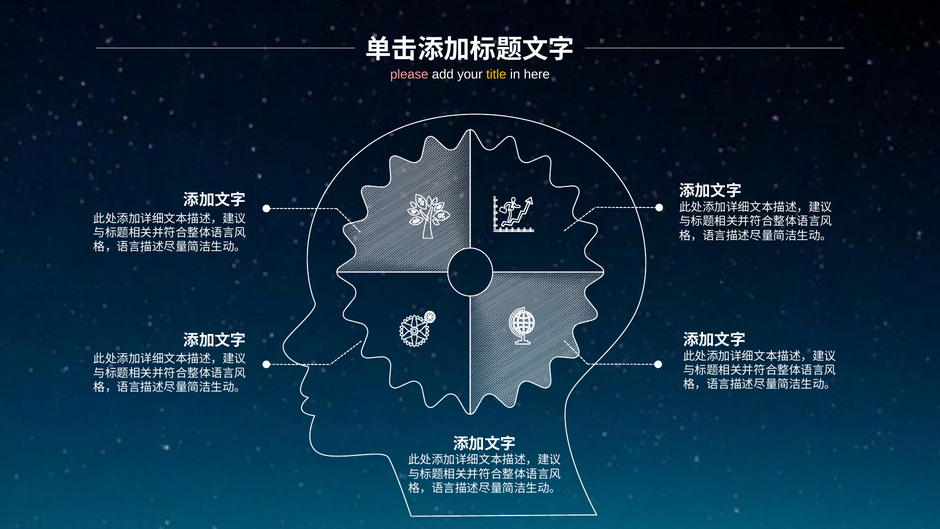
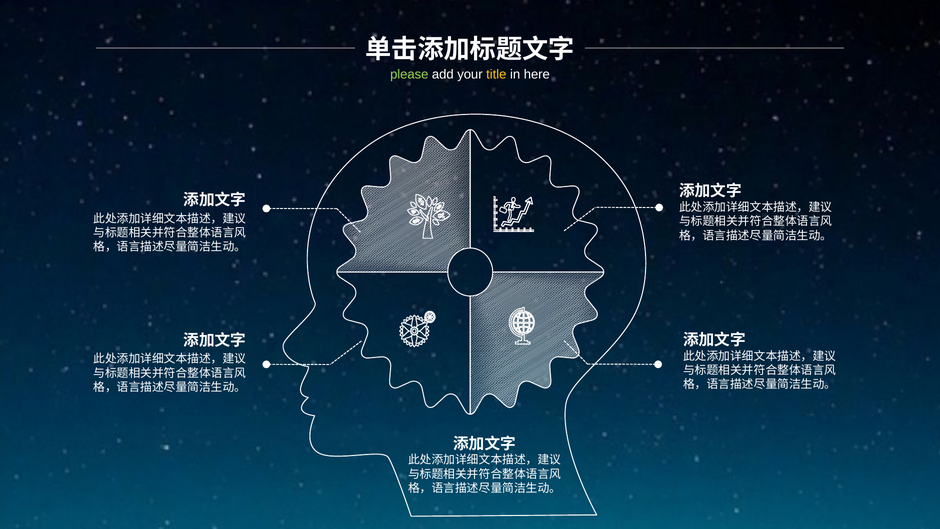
please colour: pink -> light green (409, 75)
